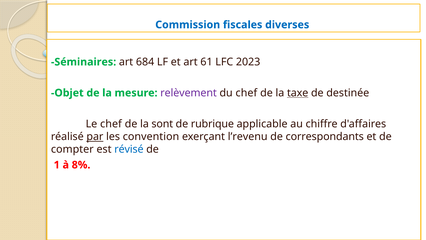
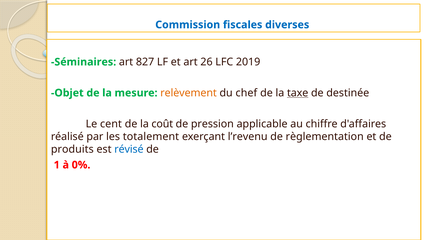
684: 684 -> 827 (145, 62)
61: 61 -> 26 (207, 62)
2023: 2023 -> 2019 (248, 62)
relèvement colour: purple -> orange (189, 93)
Le chef: chef -> cent (111, 124)
sont: sont -> coût (162, 124)
rubrique: rubrique -> pression (212, 124)
par underline: present -> none (95, 136)
convention: convention -> totalement (151, 136)
correspondants: correspondants -> règlementation (325, 136)
compter: compter -> produits (72, 149)
8%: 8% -> 0% (81, 165)
